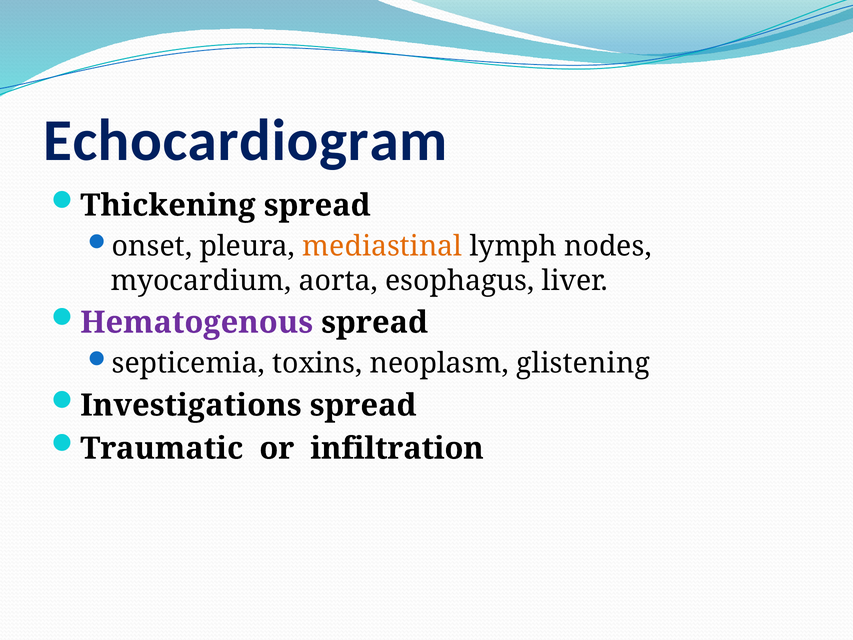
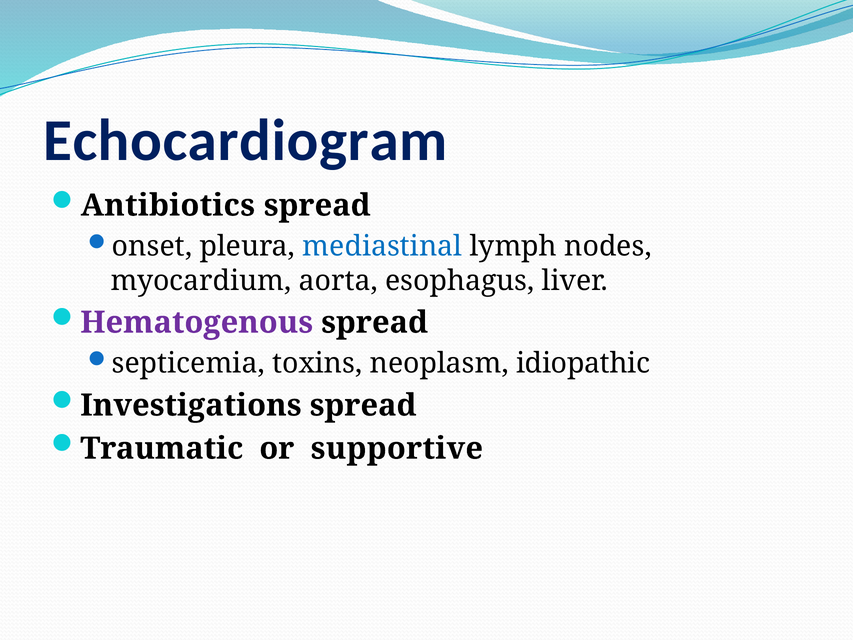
Thickening: Thickening -> Antibiotics (168, 205)
mediastinal colour: orange -> blue (382, 246)
glistening: glistening -> idiopathic (583, 363)
infiltration: infiltration -> supportive (397, 448)
